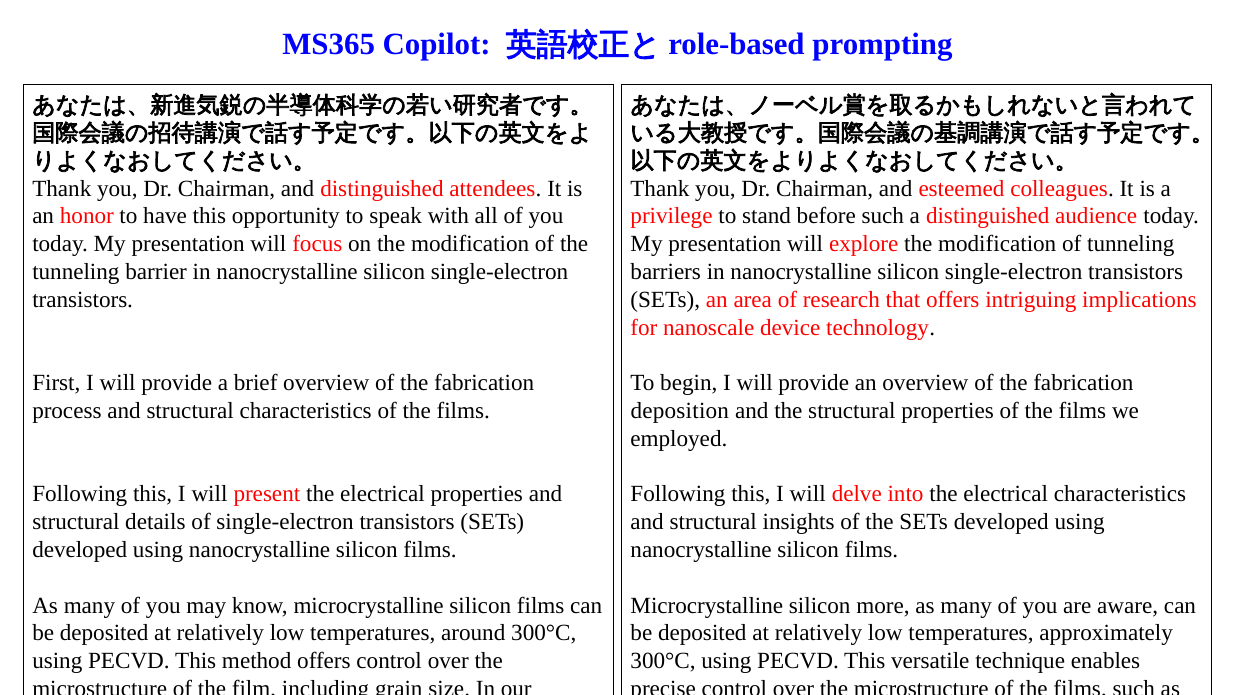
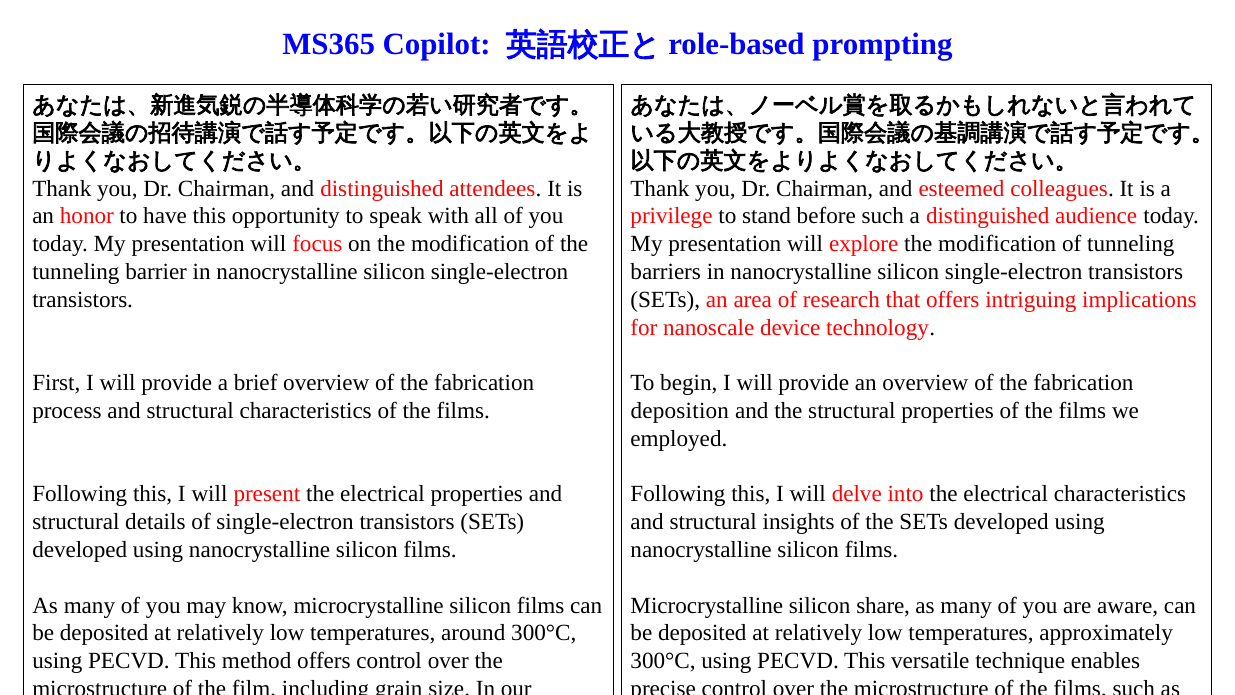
more: more -> share (883, 605)
